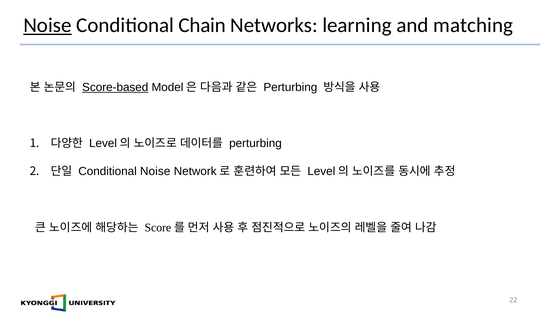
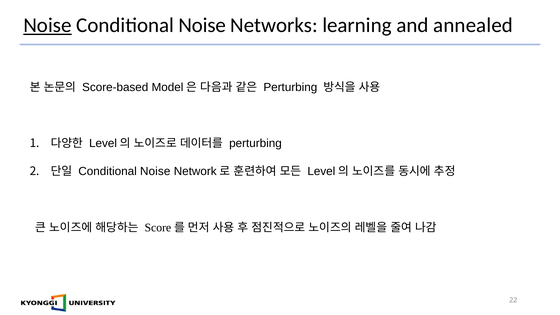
Chain: Chain -> Noise (202, 25)
matching: matching -> annealed (473, 25)
Score-based underline: present -> none (115, 87)
